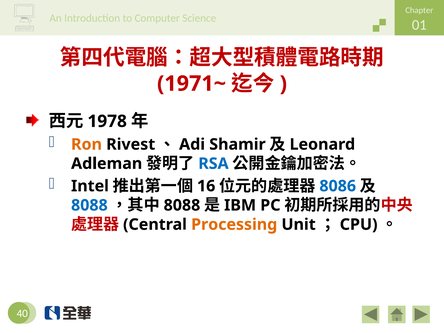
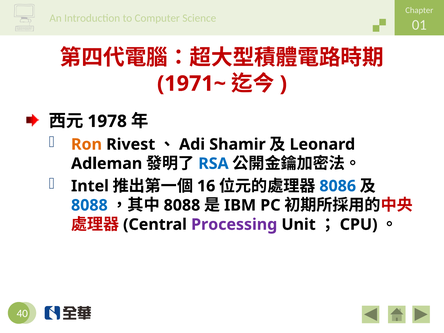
Processing colour: orange -> purple (234, 225)
